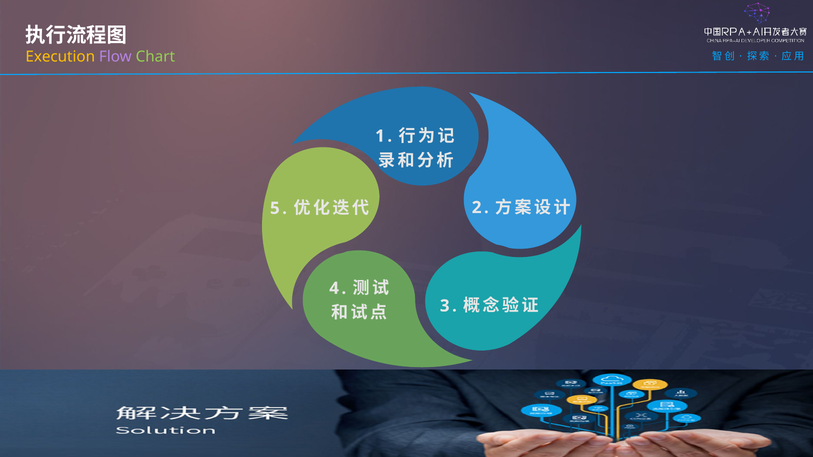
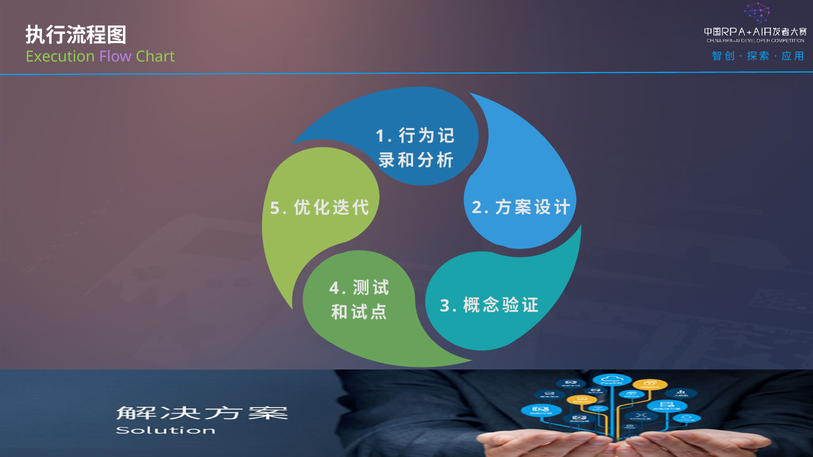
Execution colour: yellow -> light green (60, 57)
